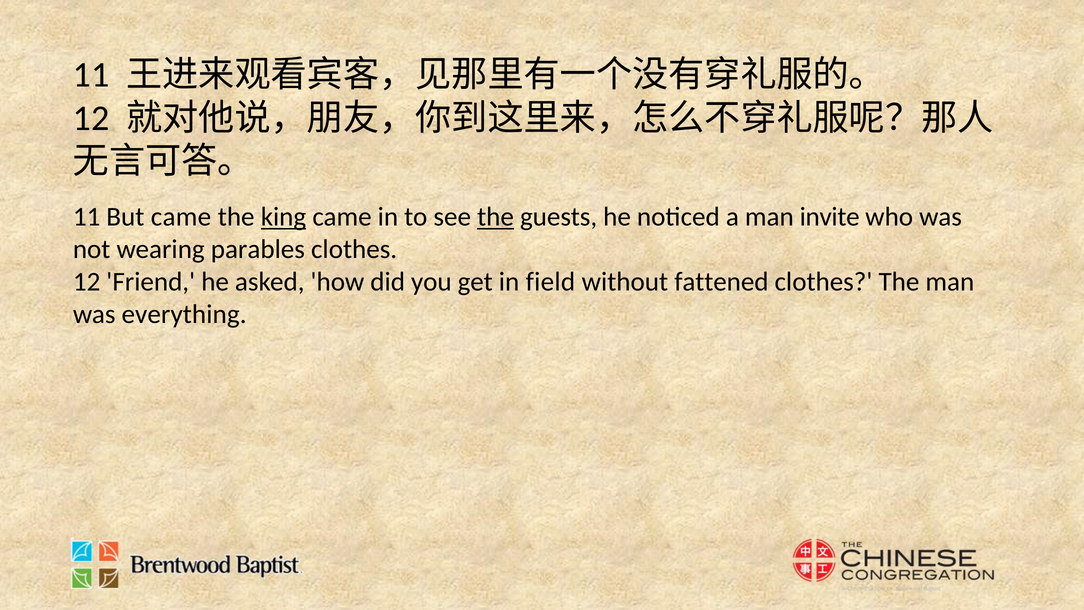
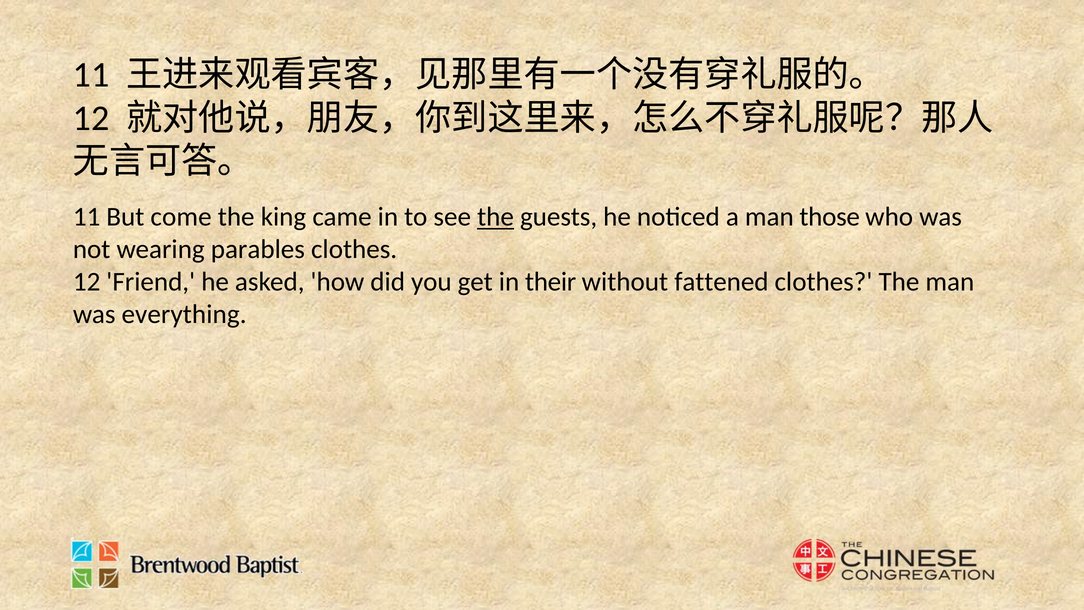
But came: came -> come (181, 217)
king underline: present -> none (283, 217)
invite: invite -> those (830, 217)
field: field -> their (551, 282)
